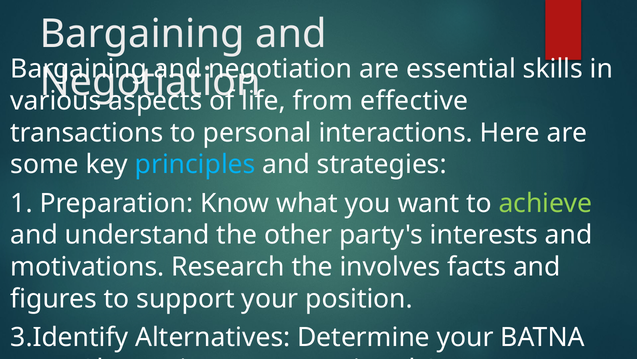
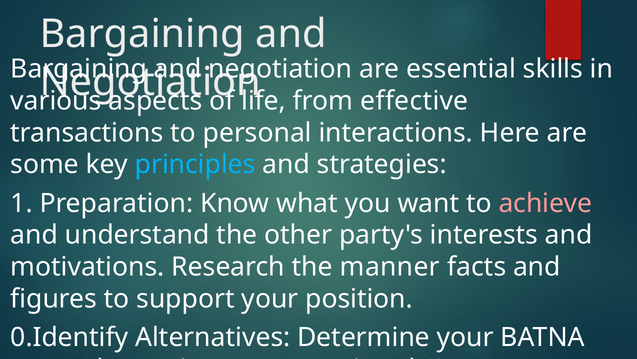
achieve colour: light green -> pink (545, 203)
involves: involves -> manner (390, 267)
3.Identify: 3.Identify -> 0.Identify (69, 337)
